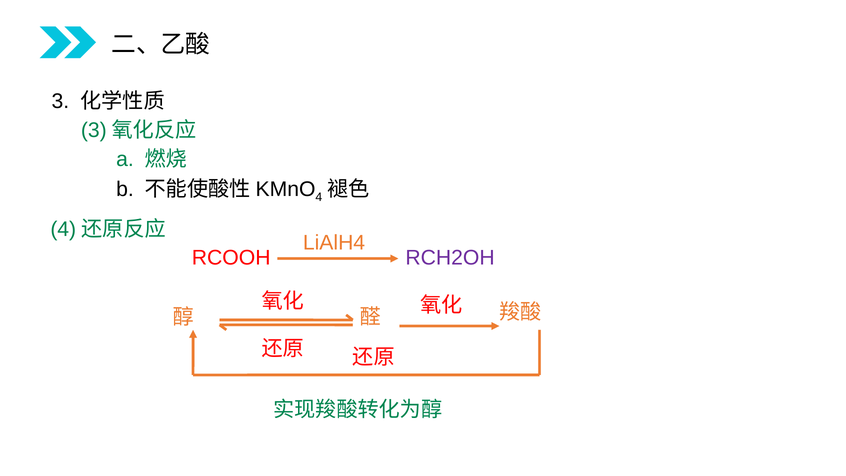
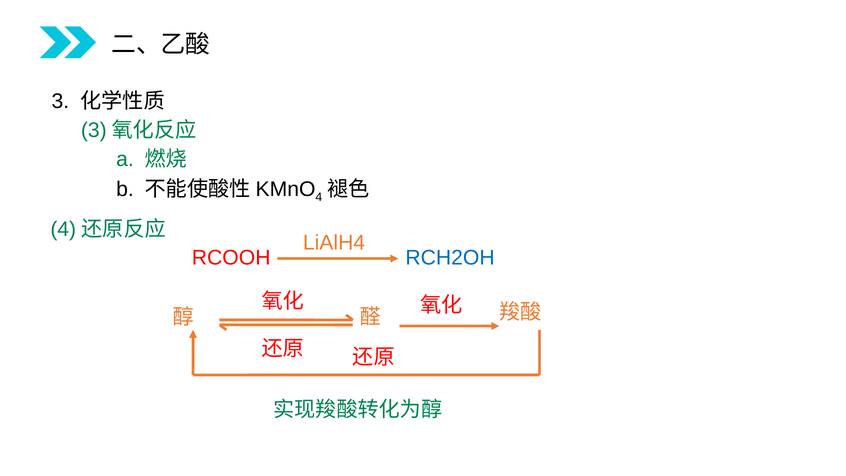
RCH2OH colour: purple -> blue (450, 258)
